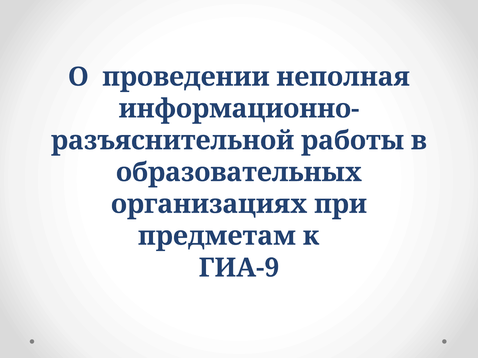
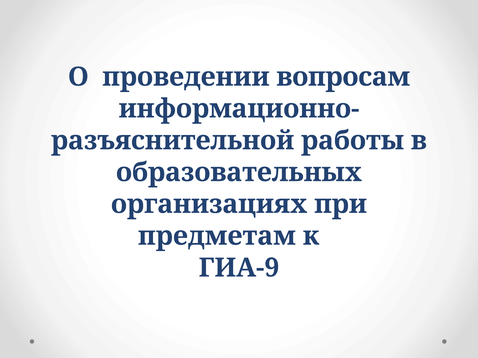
неполная: неполная -> вопросам (343, 77)
